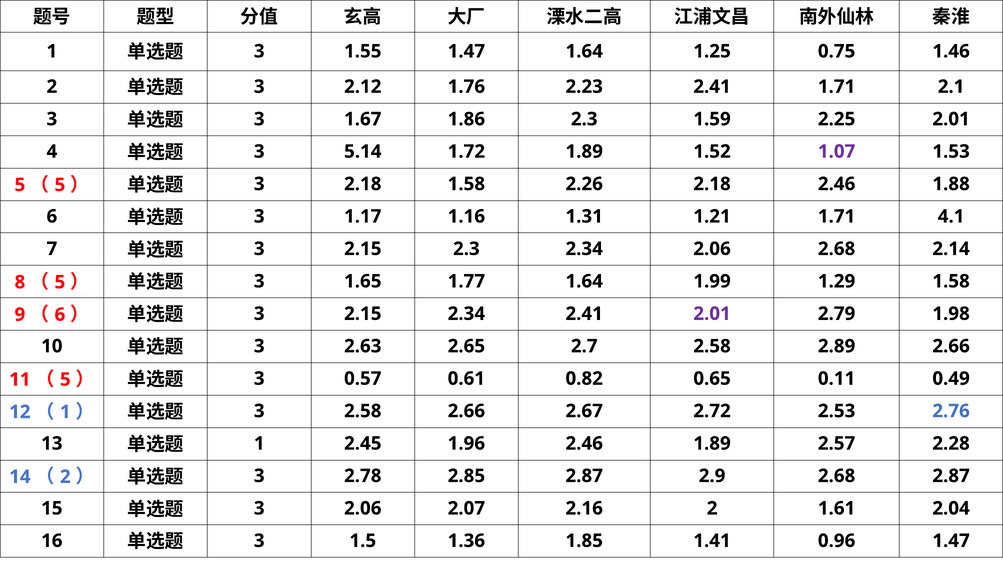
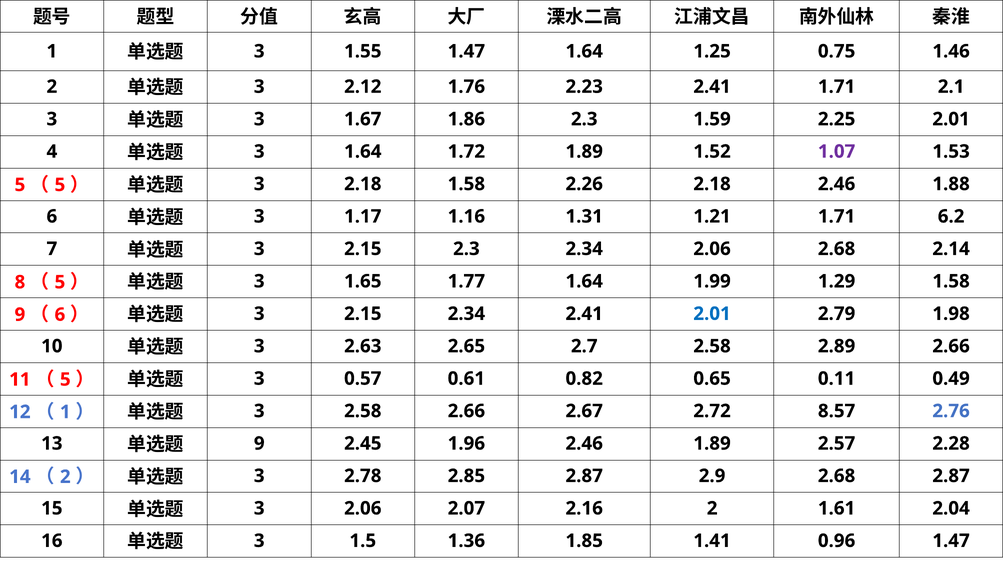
3 5.14: 5.14 -> 1.64 (363, 152)
4.1: 4.1 -> 6.2 (951, 216)
2.01 colour: purple -> blue (712, 314)
2.53: 2.53 -> 8.57 (837, 411)
1: 1 -> 9 (259, 444)
